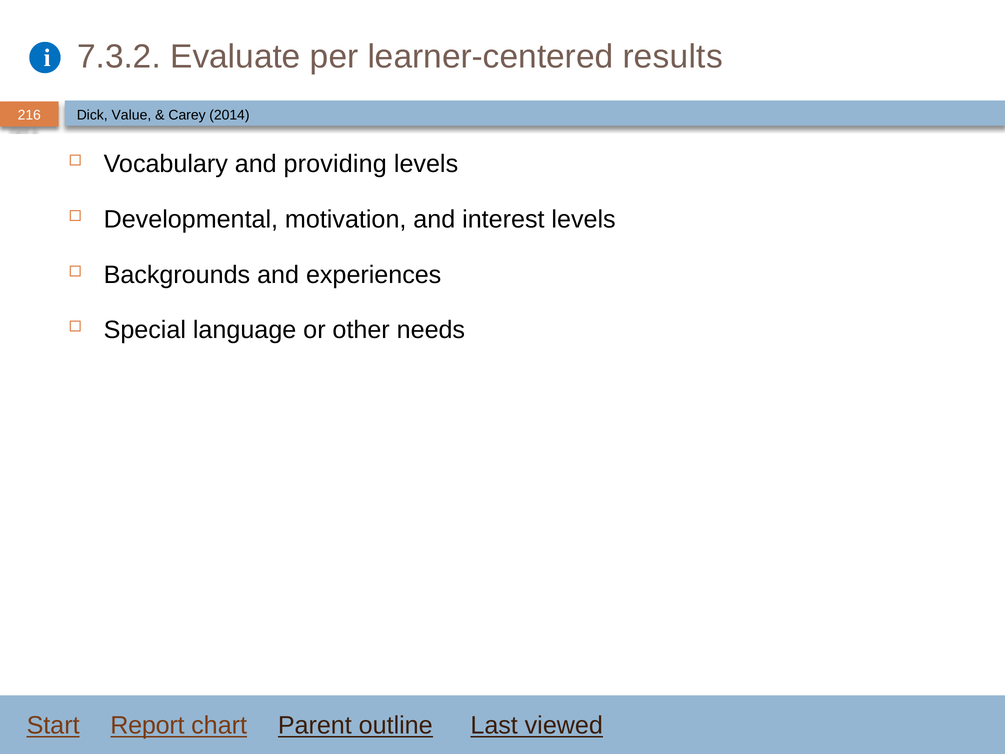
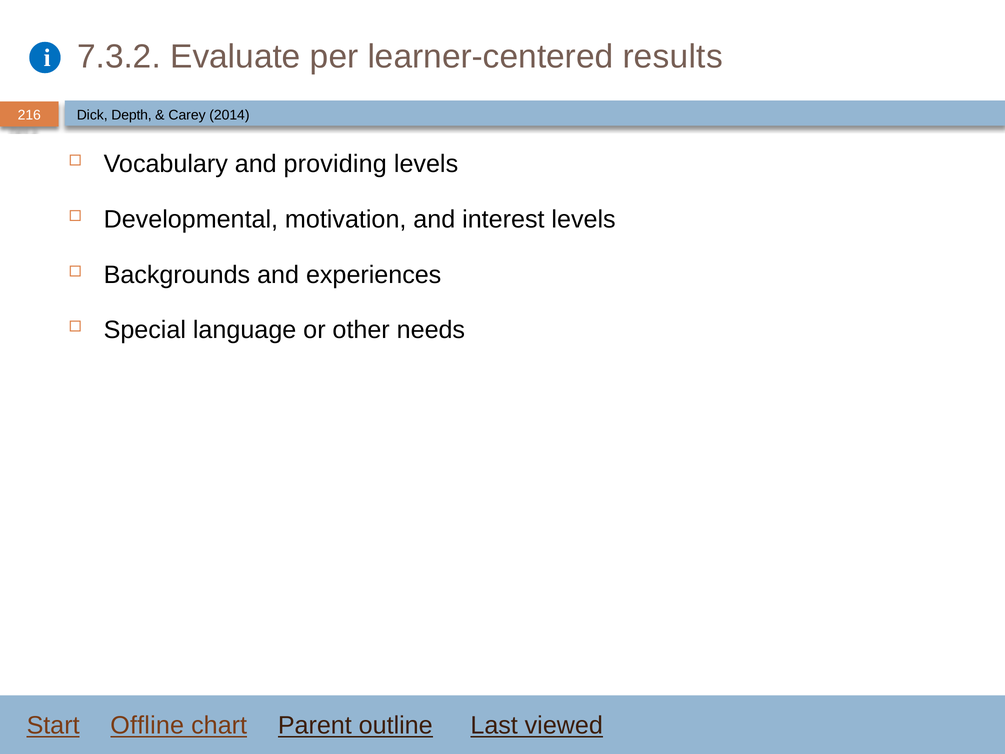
Value: Value -> Depth (132, 115)
Report: Report -> Offline (147, 725)
